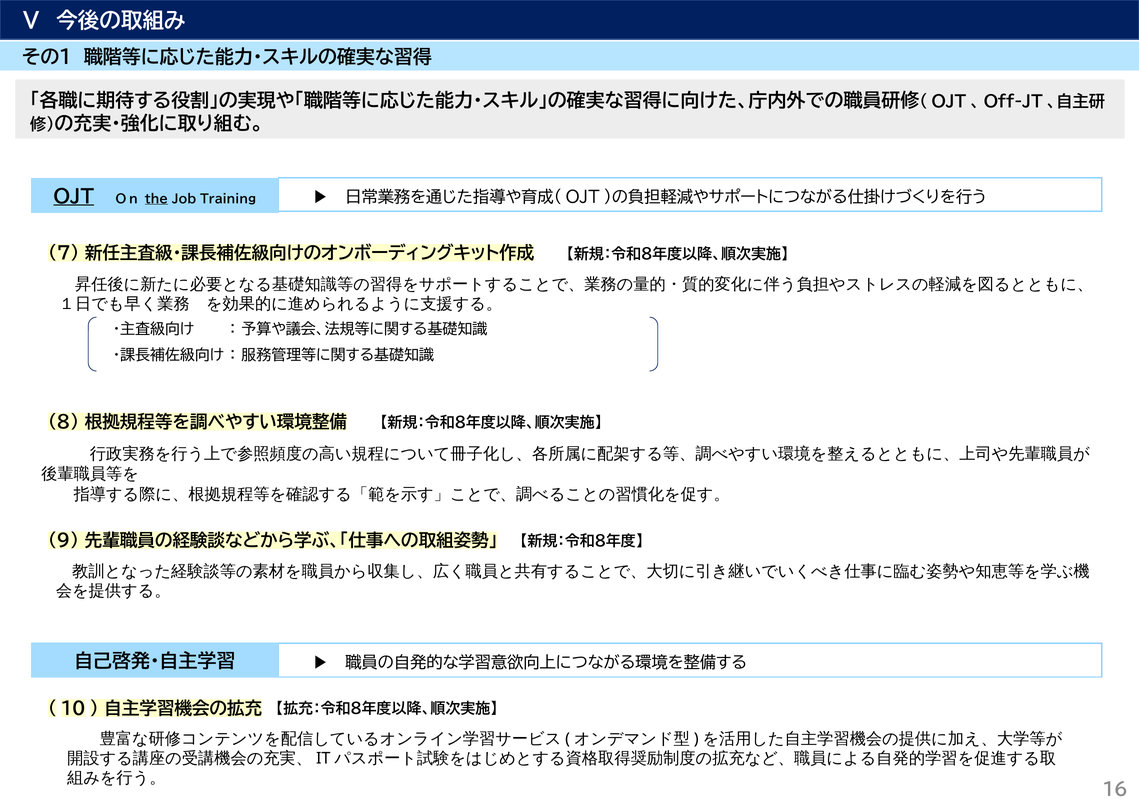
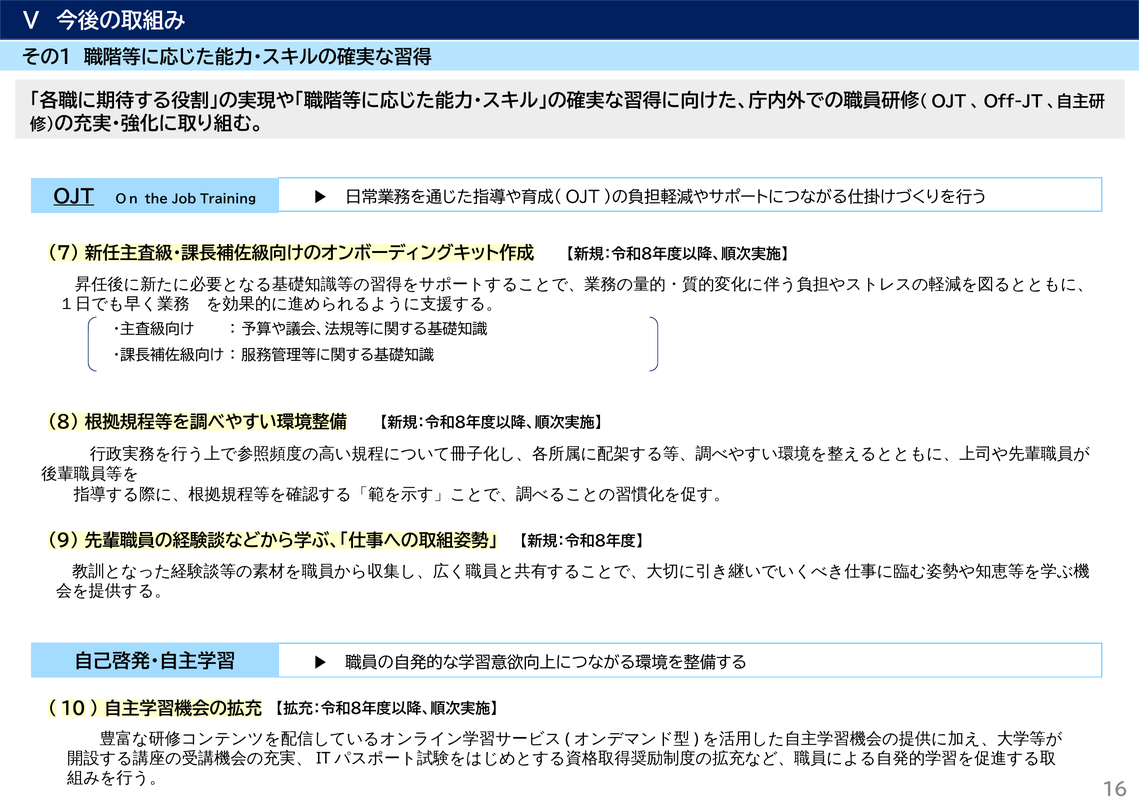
the underline: present -> none (156, 199)
